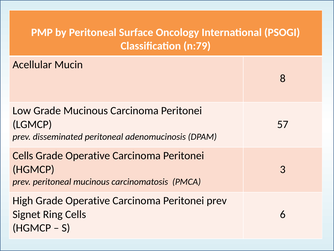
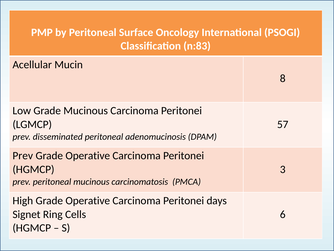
n:79: n:79 -> n:83 (197, 46)
Cells: Cells -> Prev (23, 155)
Peritonei prev: prev -> days (217, 200)
